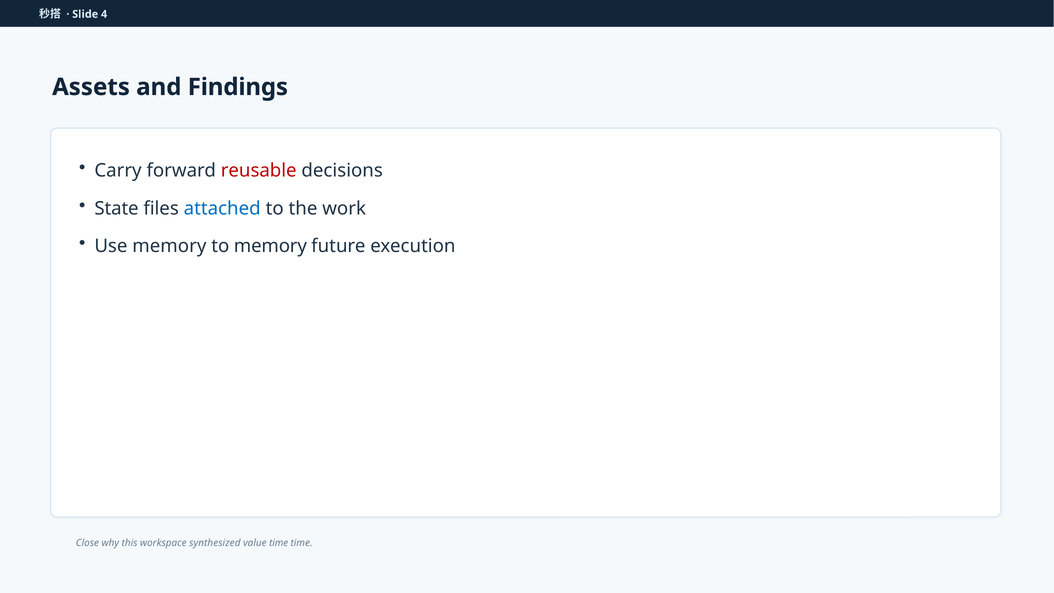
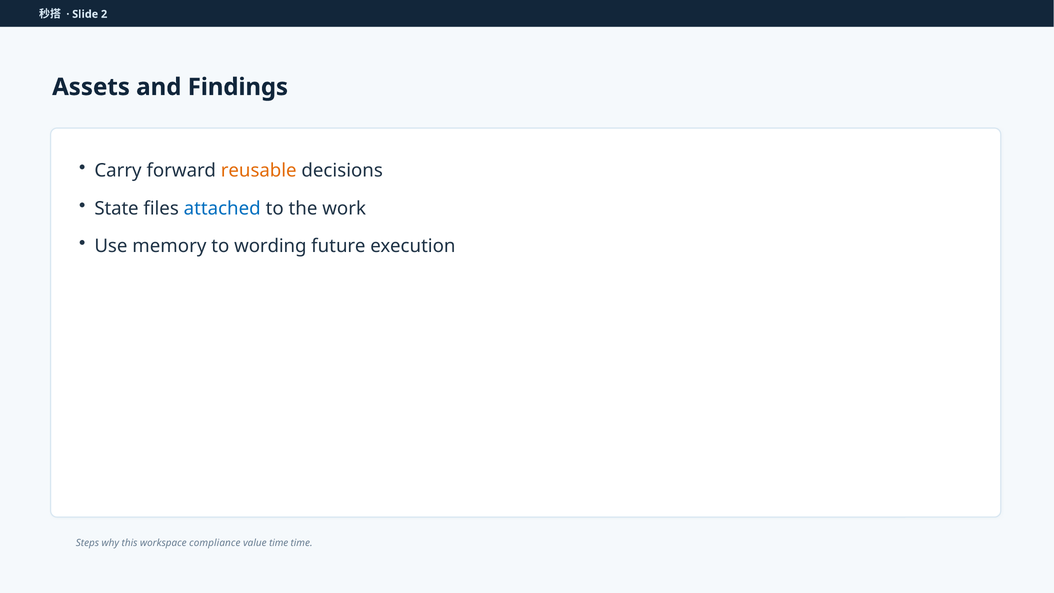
4: 4 -> 2 (104, 14)
reusable colour: red -> orange (259, 171)
to memory: memory -> wording (270, 246)
Close: Close -> Steps (87, 543)
synthesized: synthesized -> compliance (215, 543)
